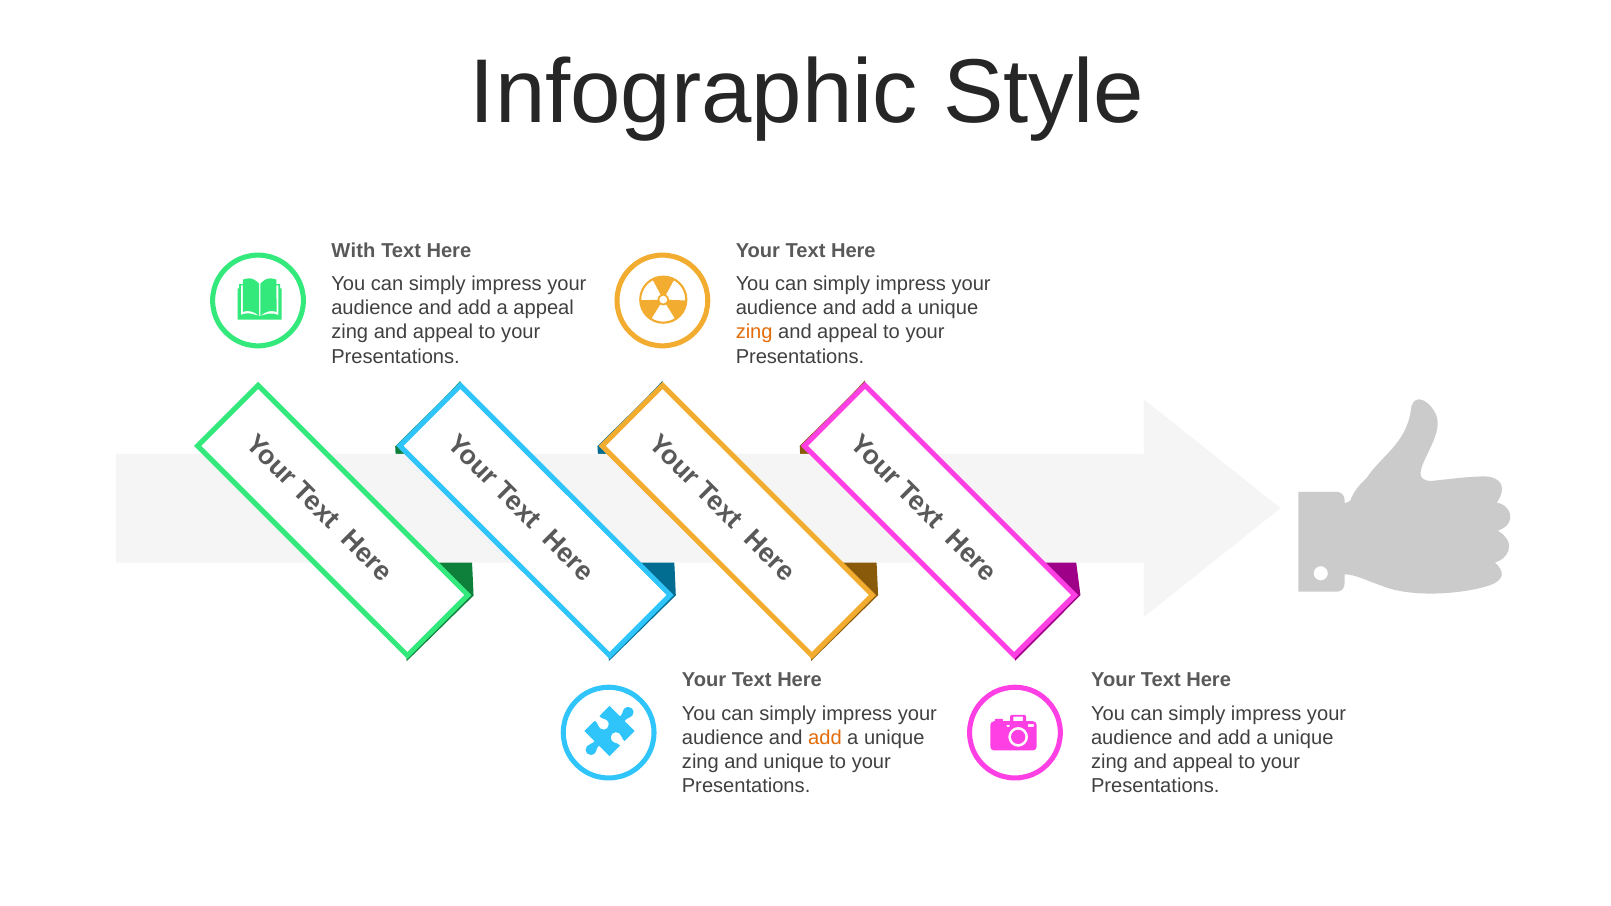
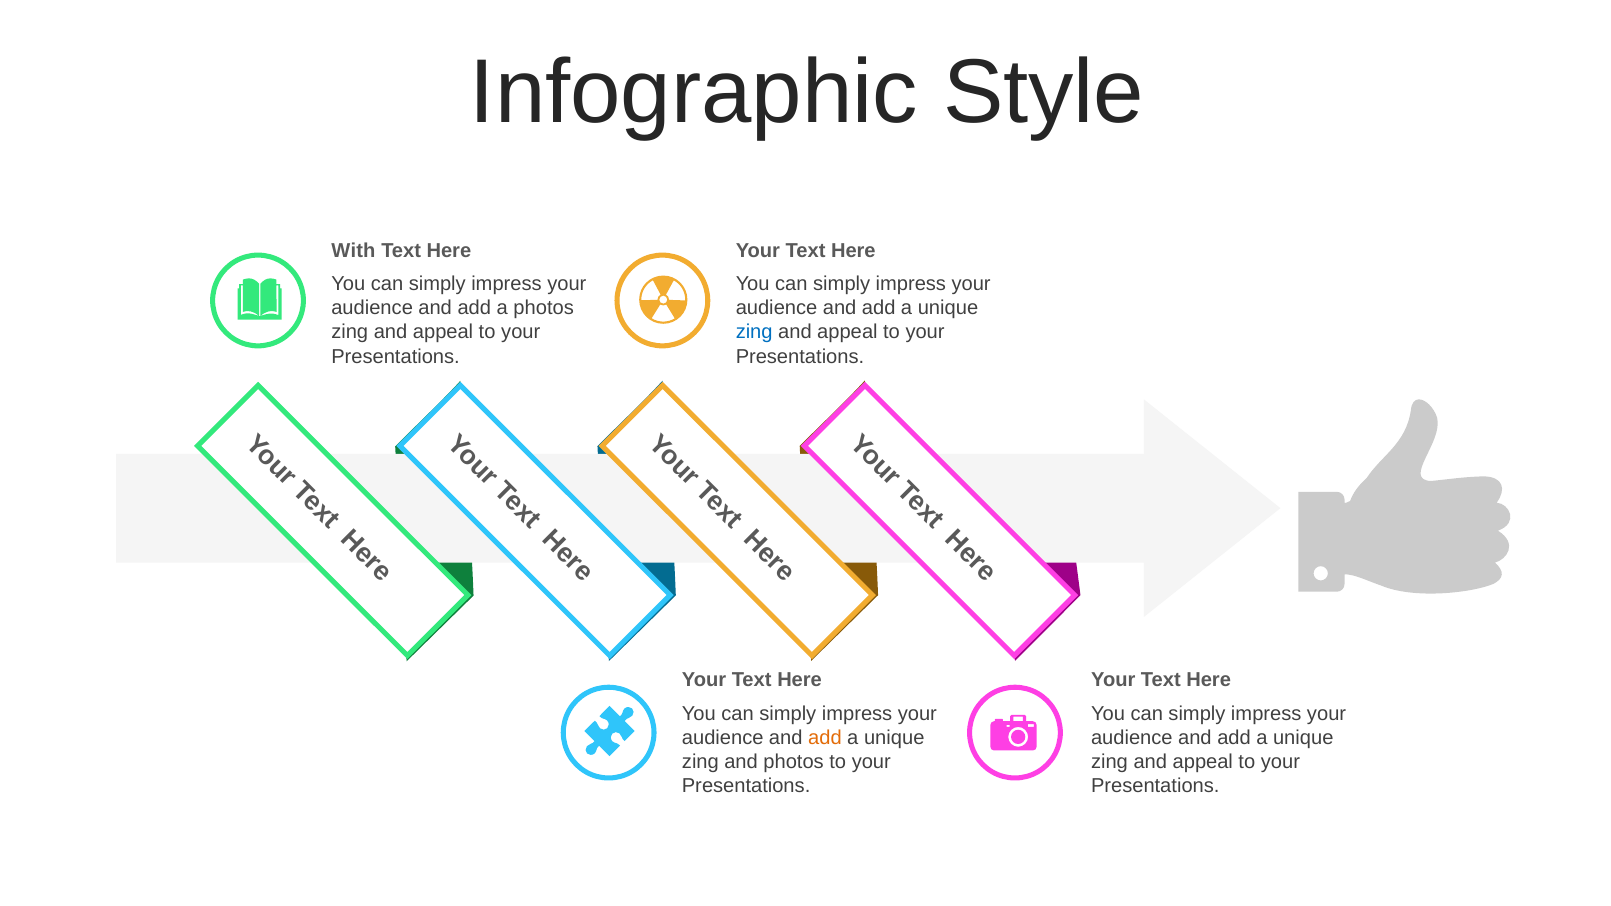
a appeal: appeal -> photos (544, 308)
zing colour: orange -> blue (754, 332)
and unique: unique -> photos (794, 762)
